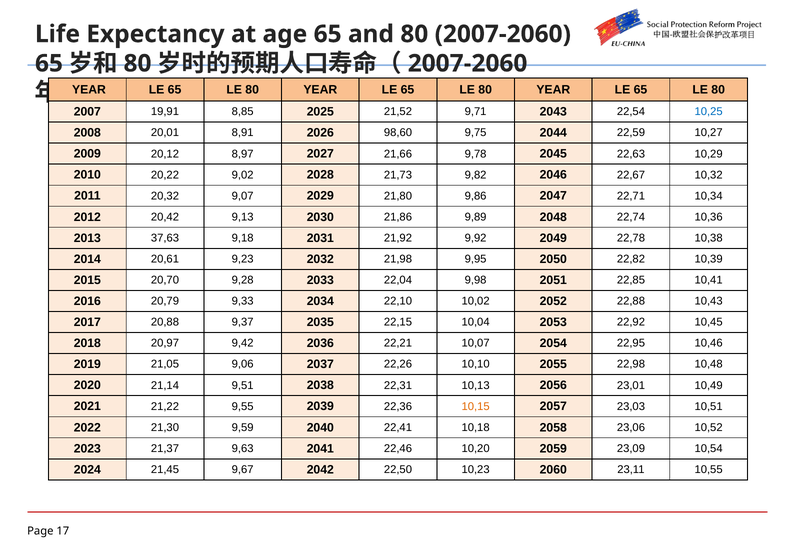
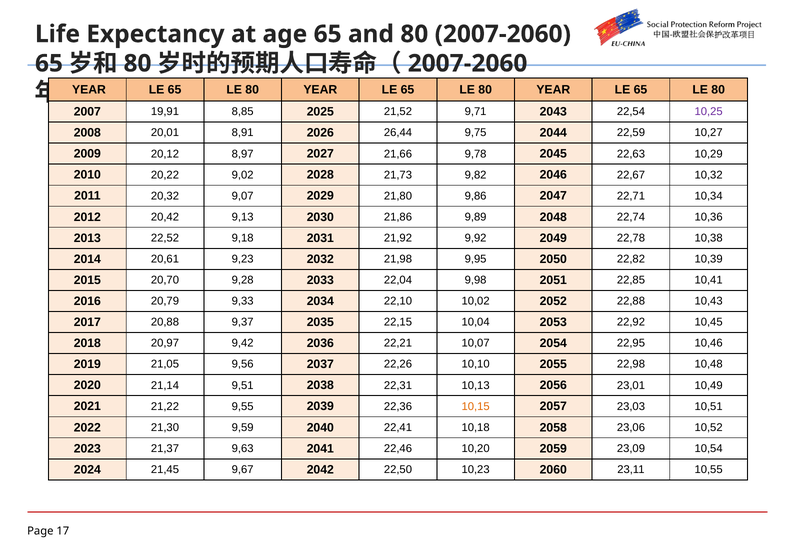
10,25 colour: blue -> purple (709, 112)
98,60: 98,60 -> 26,44 (398, 133)
37,63: 37,63 -> 22,52 (165, 238)
9,06: 9,06 -> 9,56 (243, 365)
